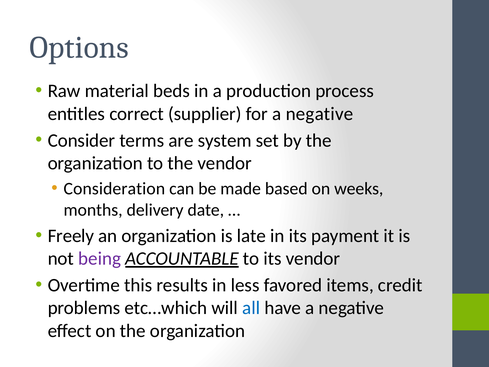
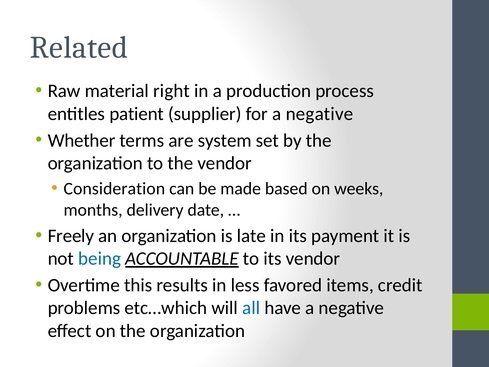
Options: Options -> Related (79, 47)
beds: beds -> right (172, 91)
correct: correct -> patient (137, 114)
Consider: Consider -> Whether (82, 140)
being colour: purple -> blue (100, 258)
